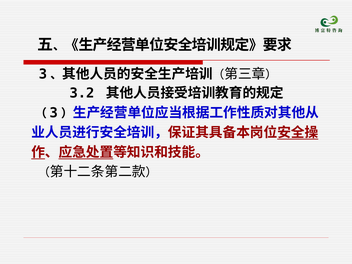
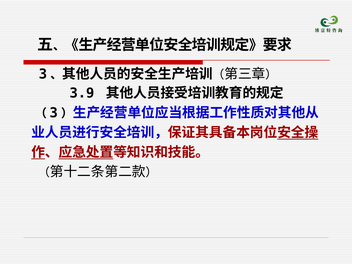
3.2: 3.2 -> 3.9 (82, 93)
